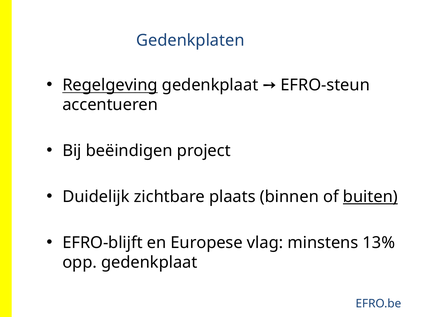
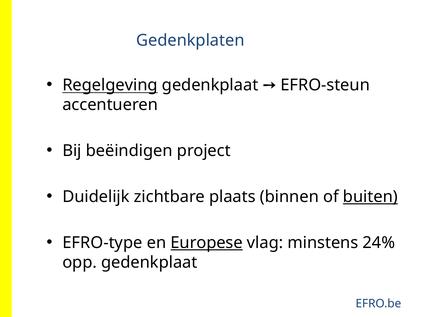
EFRO-blijft: EFRO-blijft -> EFRO-type (102, 243)
Europese underline: none -> present (207, 243)
13%: 13% -> 24% (379, 243)
